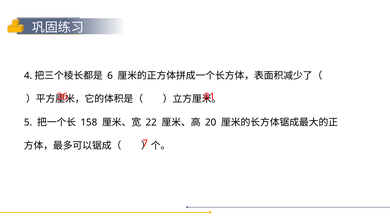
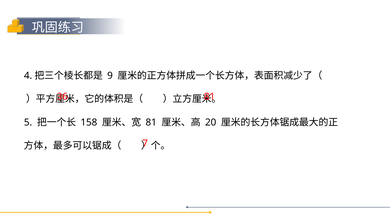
6: 6 -> 9 (110, 76)
22: 22 -> 81 (151, 122)
